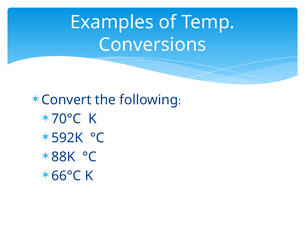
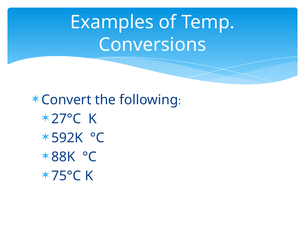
70°C: 70°C -> 27°C (66, 119)
66°C: 66°C -> 75°C (66, 176)
